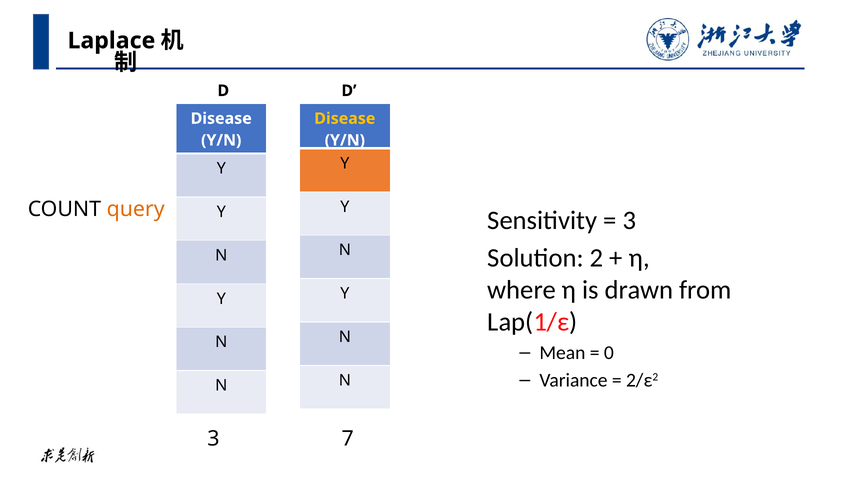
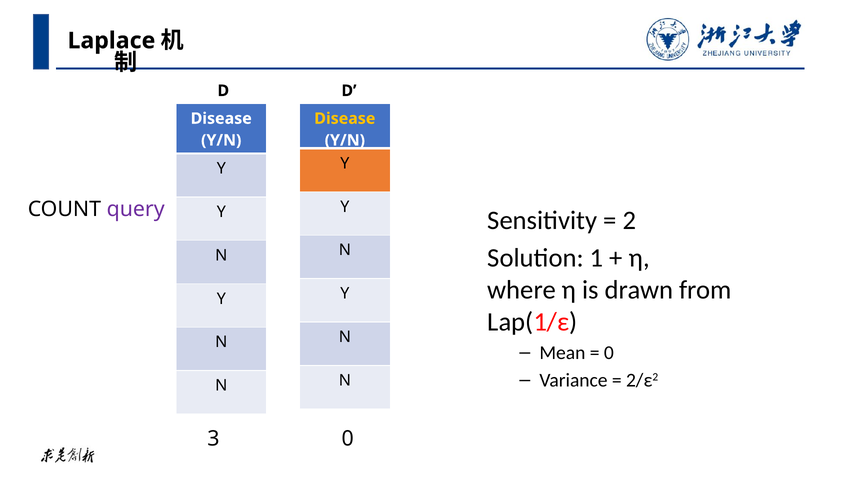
query colour: orange -> purple (136, 209)
3: 3 -> 2 (629, 220)
2: 2 -> 1 (597, 258)
3 7: 7 -> 0 (348, 439)
